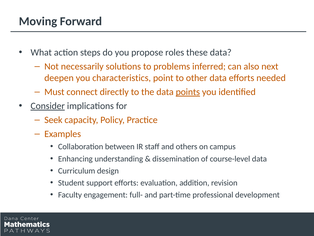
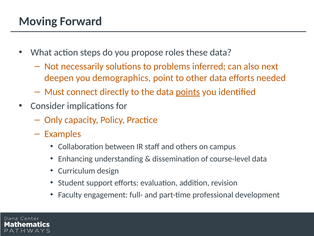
characteristics: characteristics -> demographics (122, 78)
Consider underline: present -> none (48, 106)
Seek: Seek -> Only (53, 120)
